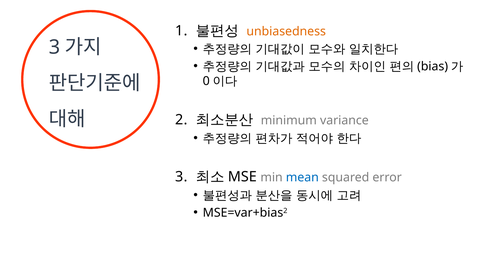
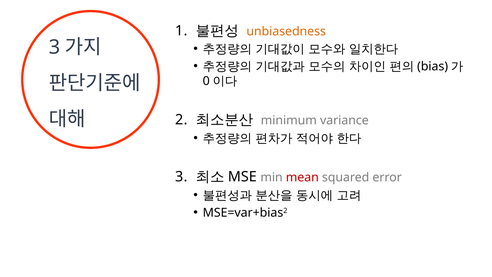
mean colour: blue -> red (302, 177)
